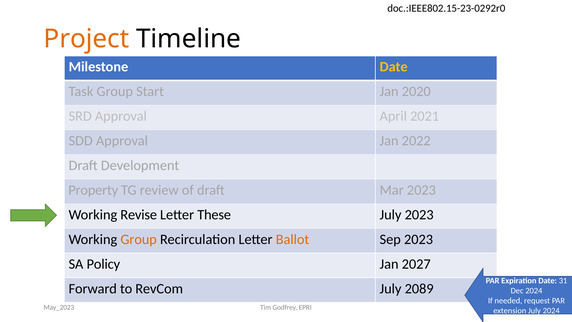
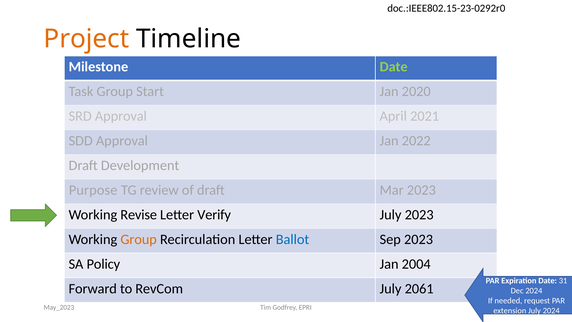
Date colour: yellow -> light green (394, 67)
Property: Property -> Purpose (93, 190)
These: These -> Verify (214, 215)
Ballot colour: orange -> blue (293, 239)
2027: 2027 -> 2004 (416, 264)
2089: 2089 -> 2061 (419, 288)
